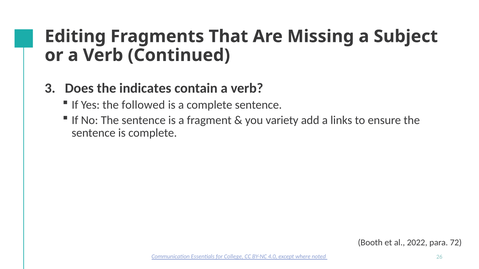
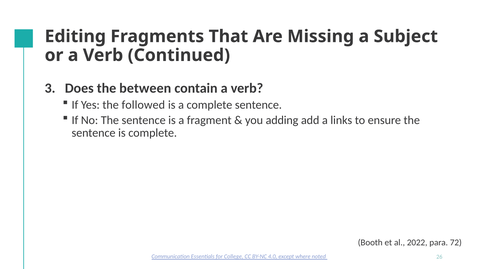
indicates: indicates -> between (145, 88)
variety: variety -> adding (282, 120)
